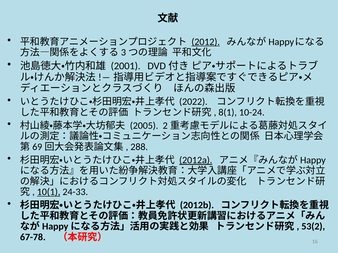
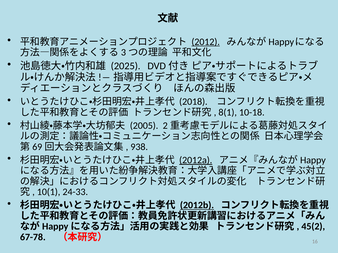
2001: 2001 -> 2025 (126, 66)
2022: 2022 -> 2018 (193, 102)
10-24: 10-24 -> 10-18 (252, 113)
288: 288 -> 938 (139, 147)
10(1 underline: present -> none (49, 192)
2012b underline: none -> present (197, 206)
53(2: 53(2 -> 45(2 (313, 227)
